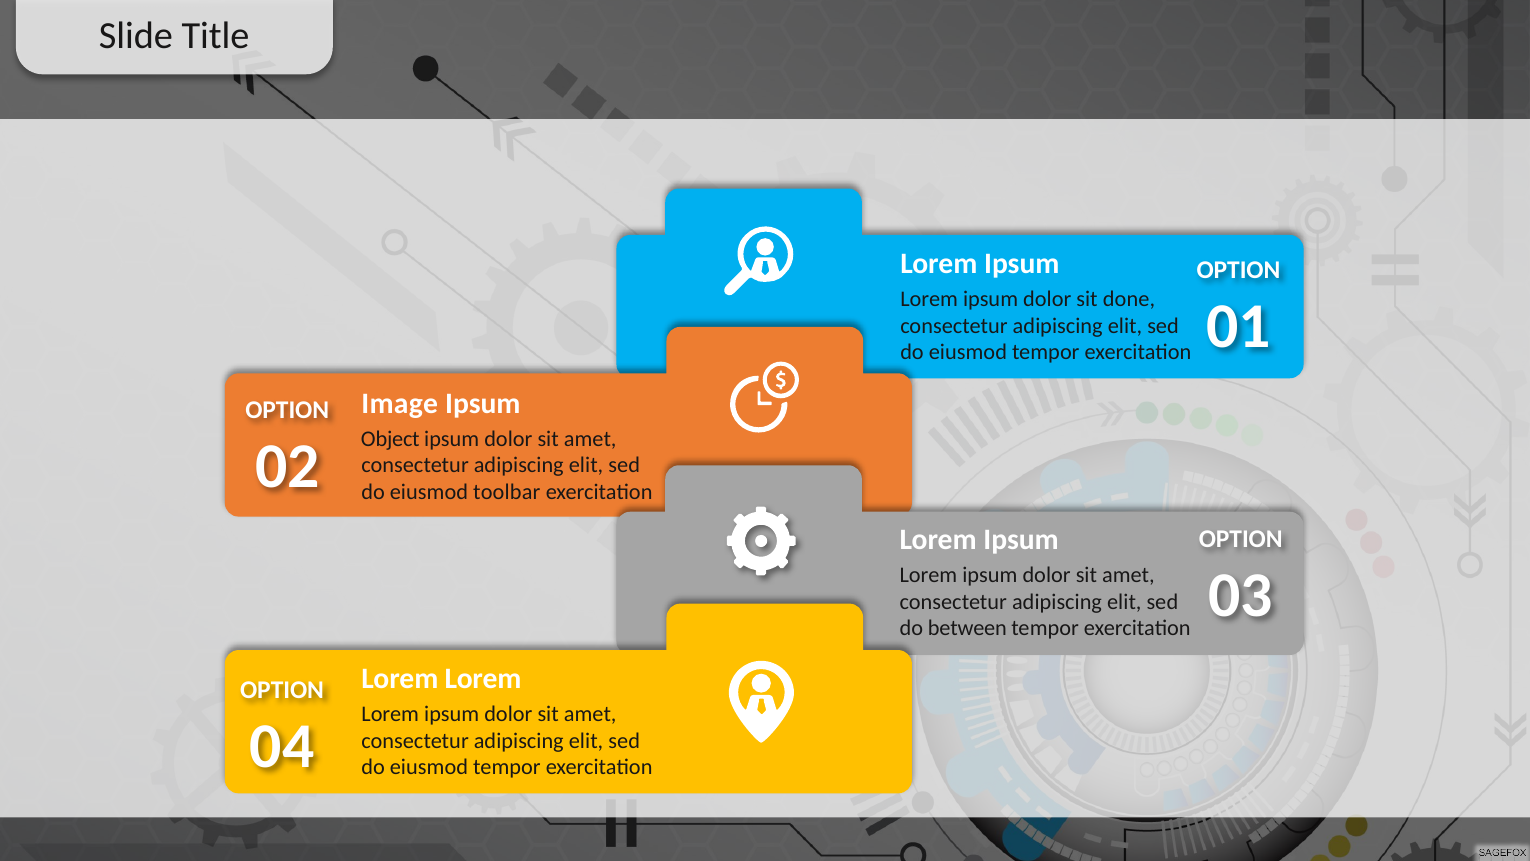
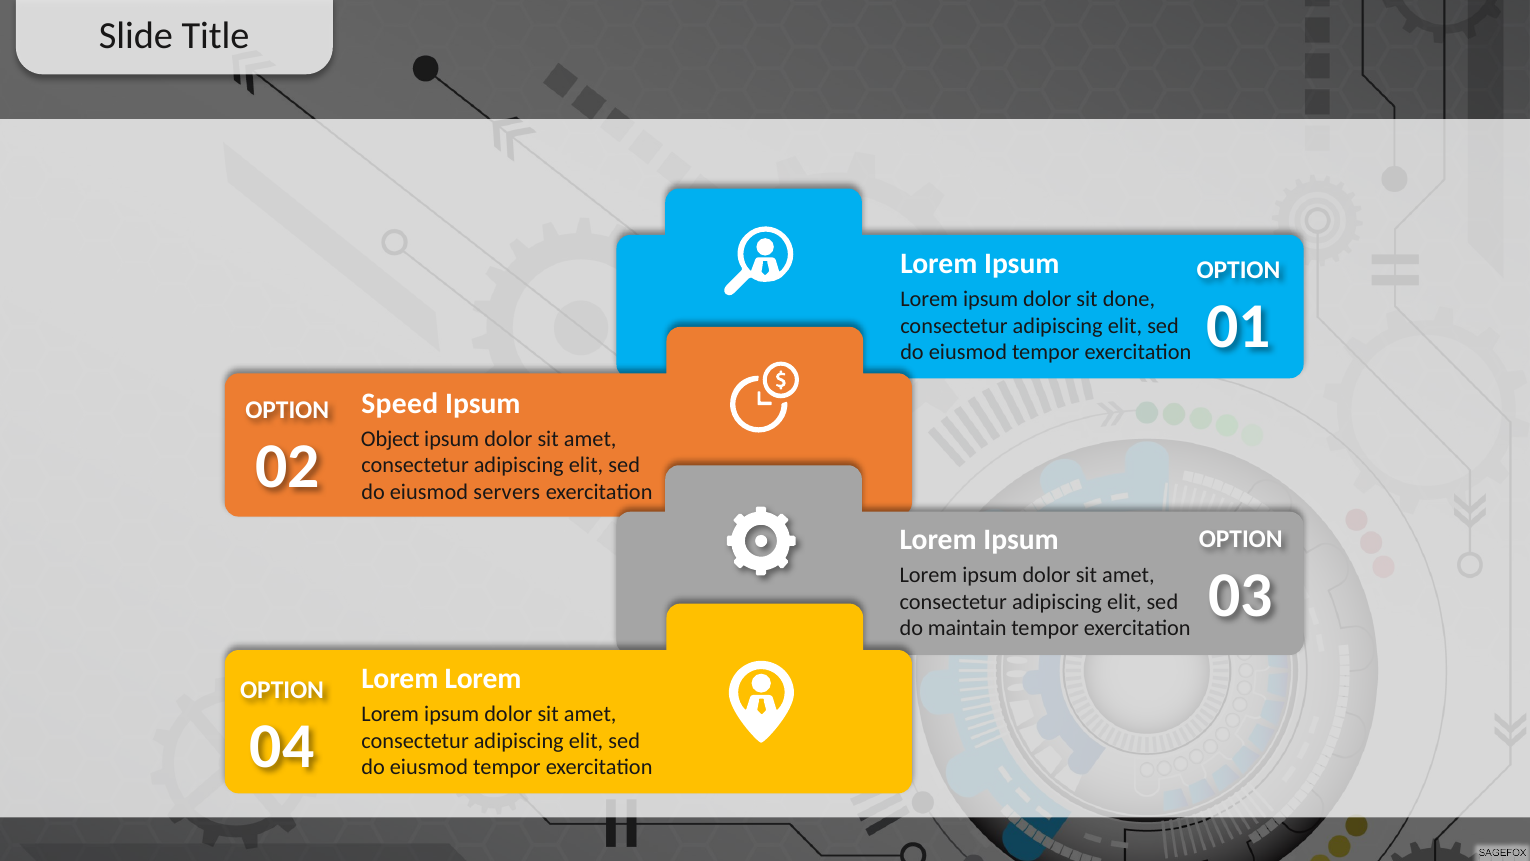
Image: Image -> Speed (400, 403)
toolbar: toolbar -> servers (507, 492)
between: between -> maintain (967, 628)
